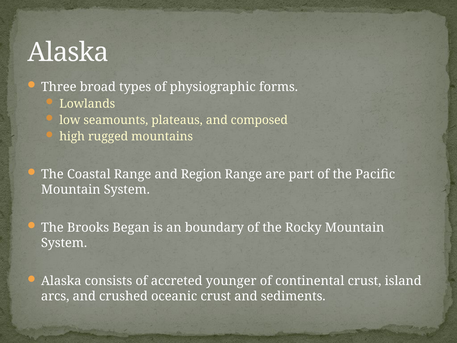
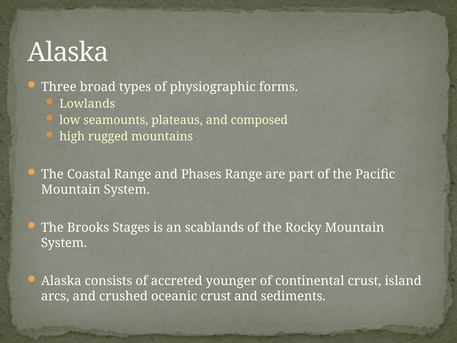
Region: Region -> Phases (201, 174)
Began: Began -> Stages (131, 227)
boundary: boundary -> scablands (214, 227)
